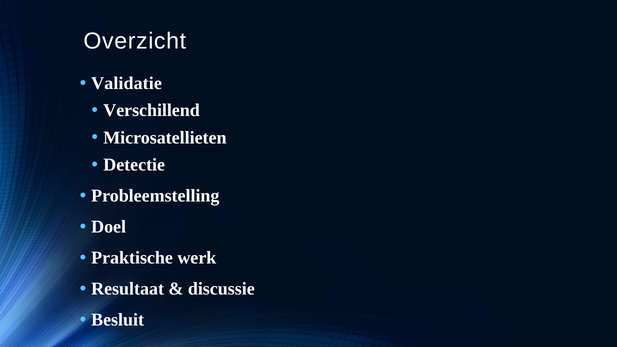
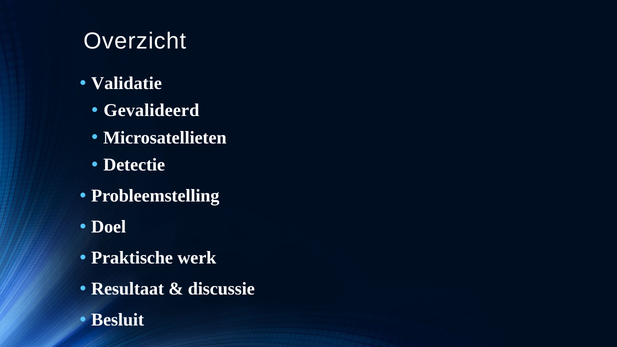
Verschillend: Verschillend -> Gevalideerd (151, 111)
